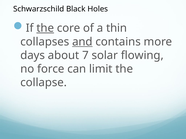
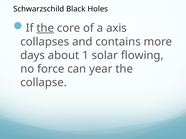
thin: thin -> axis (116, 28)
and underline: present -> none (82, 42)
7: 7 -> 1 (85, 55)
limit: limit -> year (101, 69)
